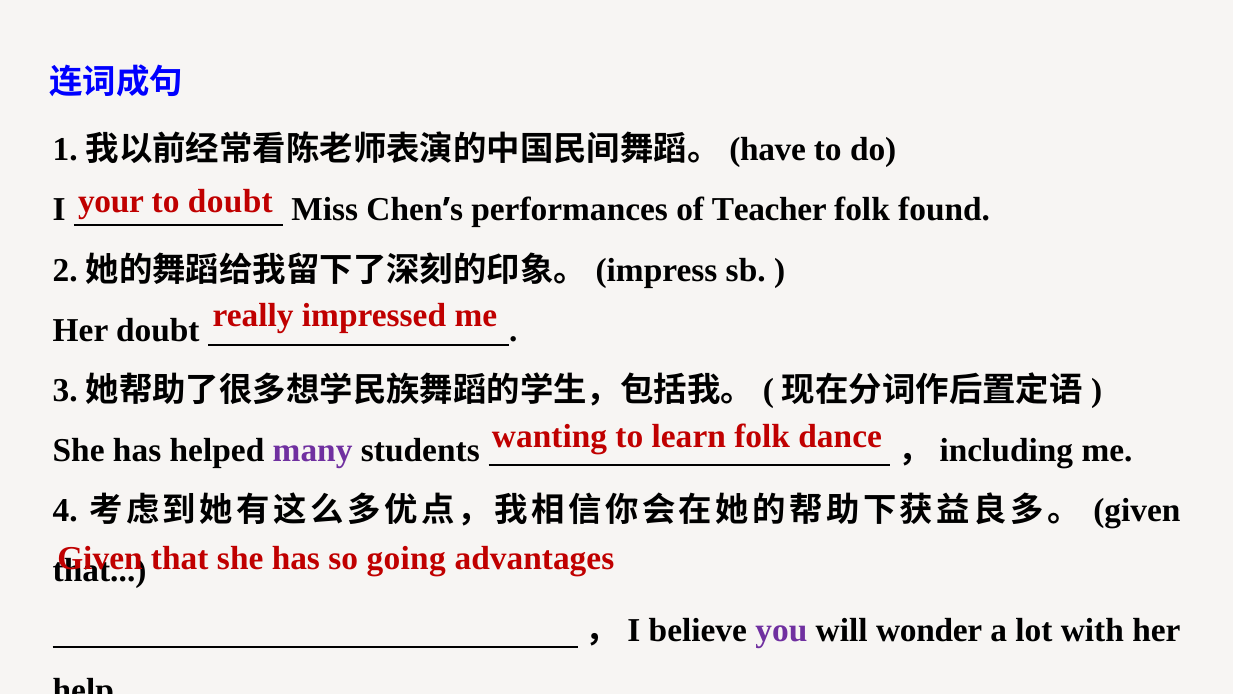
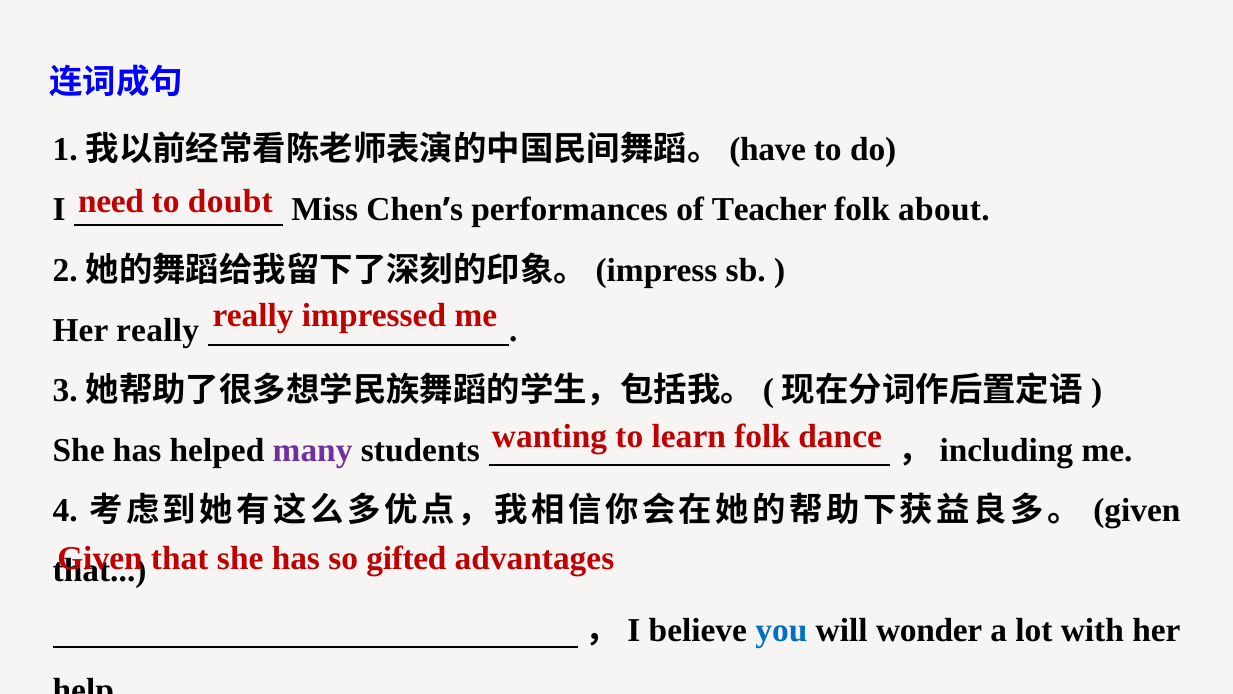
your: your -> need (111, 201)
found: found -> about (944, 210)
Her doubt: doubt -> really (158, 330)
going: going -> gifted (406, 558)
you colour: purple -> blue (781, 630)
